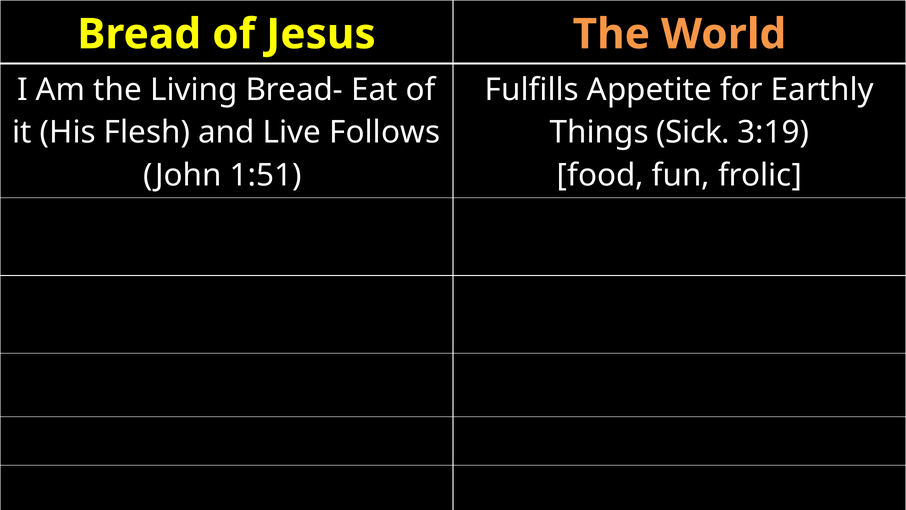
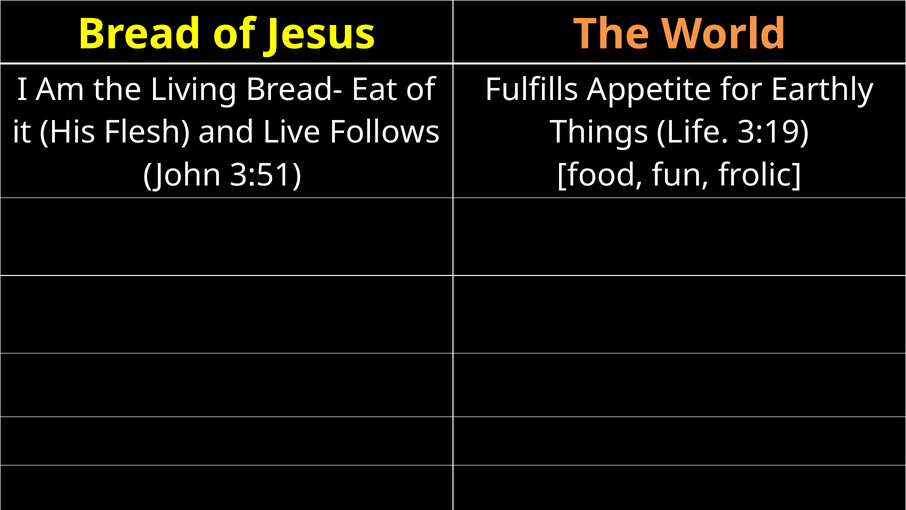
Sick: Sick -> Life (693, 132)
1:51: 1:51 -> 3:51 (266, 175)
